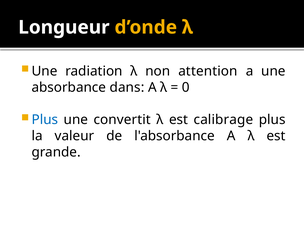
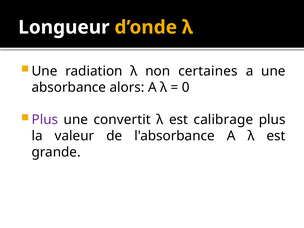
attention: attention -> certaines (208, 71)
dans: dans -> alors (127, 87)
Plus colour: blue -> purple (45, 120)
